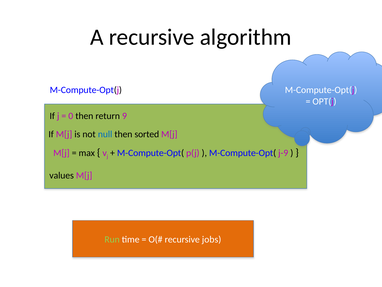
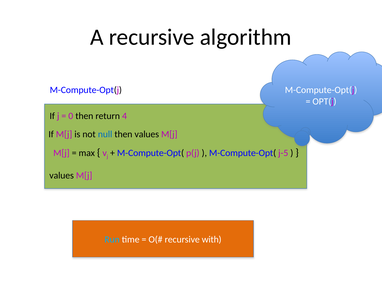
9: 9 -> 4 (125, 116)
then sorted: sorted -> values (147, 134)
j-9: j-9 -> j-5 (283, 153)
Run colour: light green -> light blue (112, 239)
jobs: jobs -> with (212, 239)
